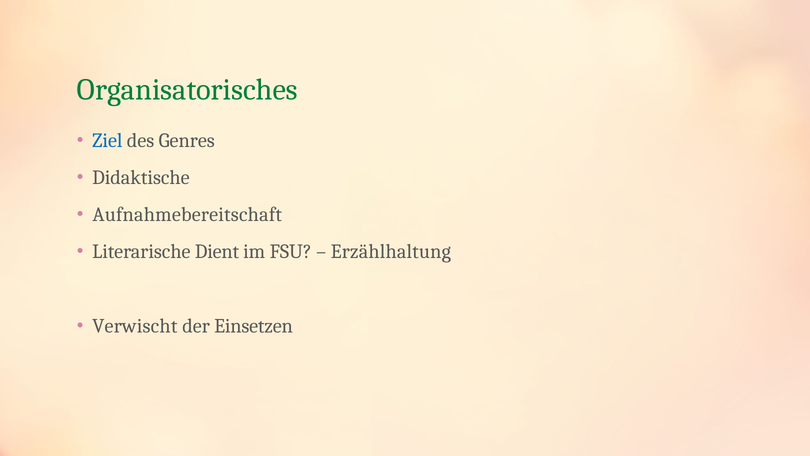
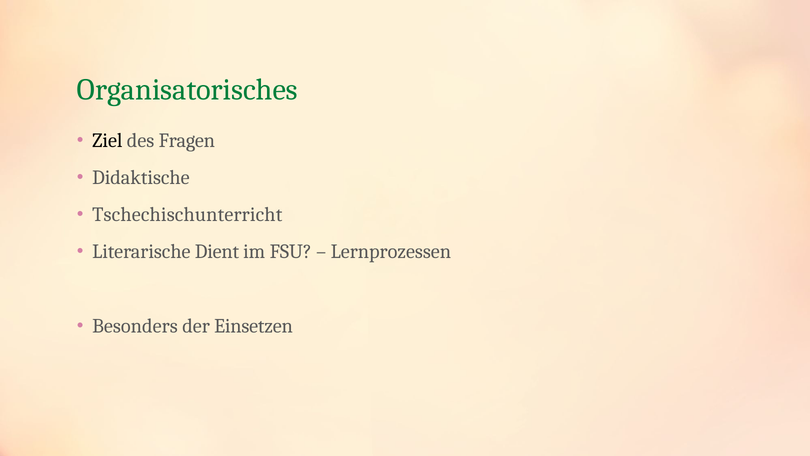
Ziel colour: blue -> black (107, 140)
Genres: Genres -> Fragen (187, 140)
Aufnahmebereitschaft: Aufnahmebereitschaft -> Tschechischunterricht (187, 215)
Erzählhaltung: Erzählhaltung -> Lernprozessen (391, 252)
Verwischt: Verwischt -> Besonders (135, 326)
